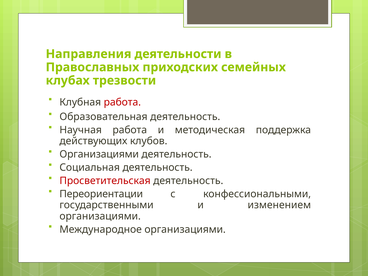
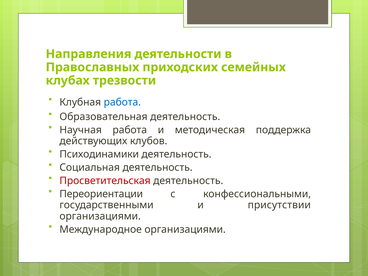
работа colour: red -> blue (122, 102)
Организациями: Организациями -> Психодинамики (99, 154)
изменением: изменением -> присутствии (279, 205)
